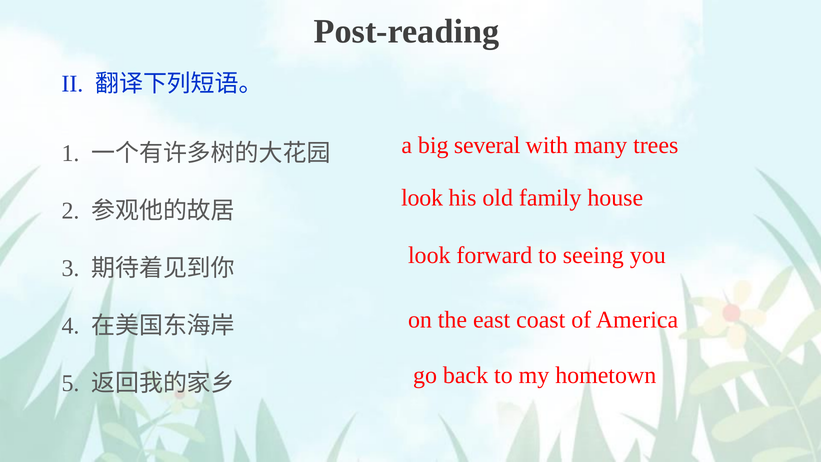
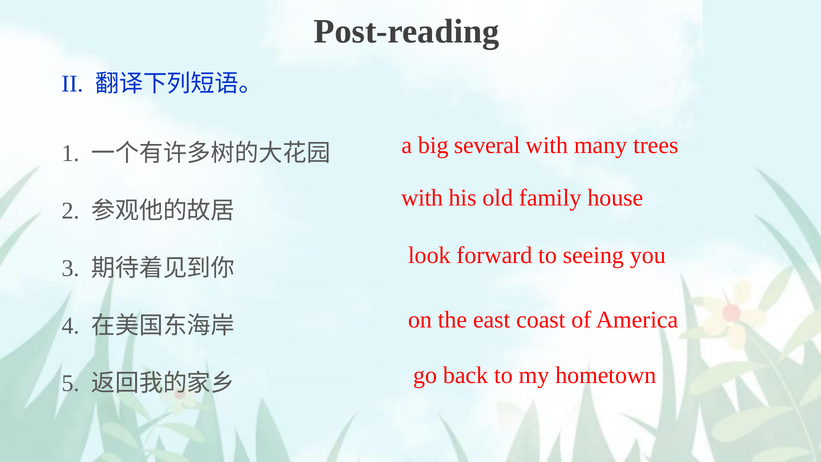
look: look -> with (422, 198)
